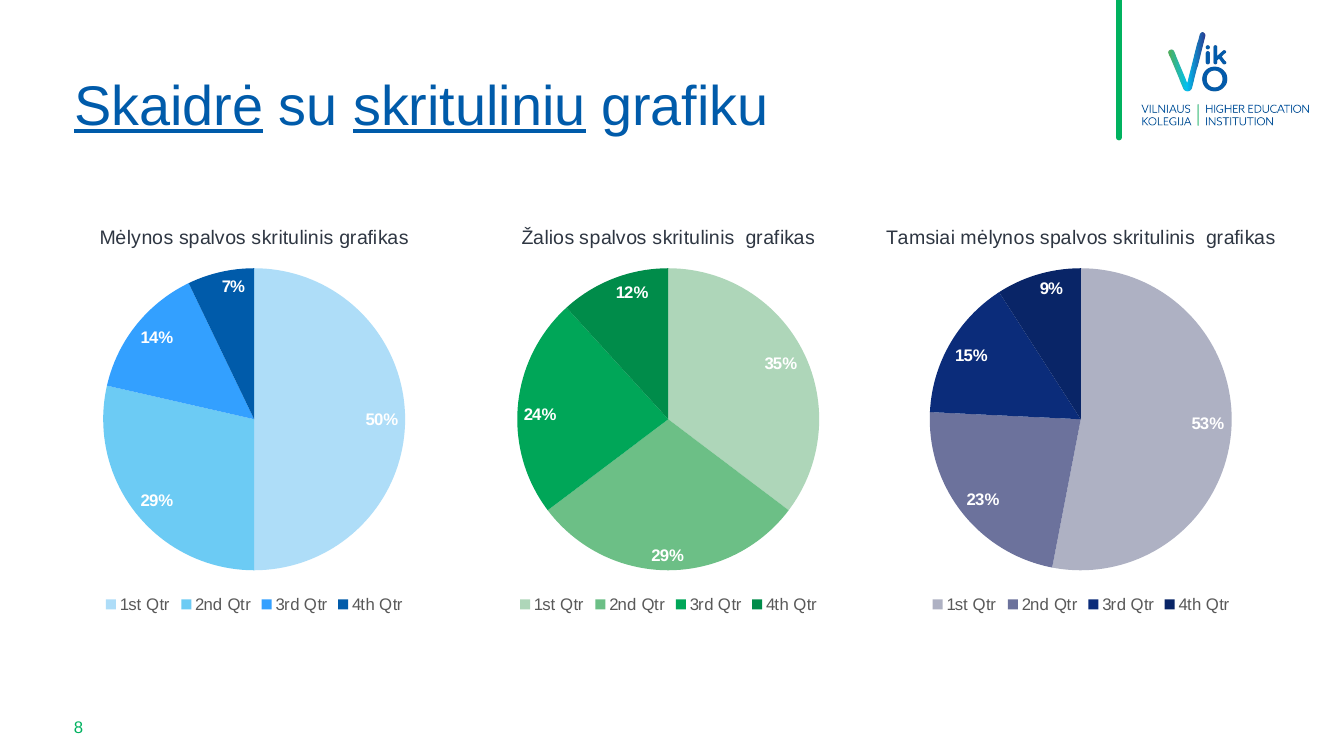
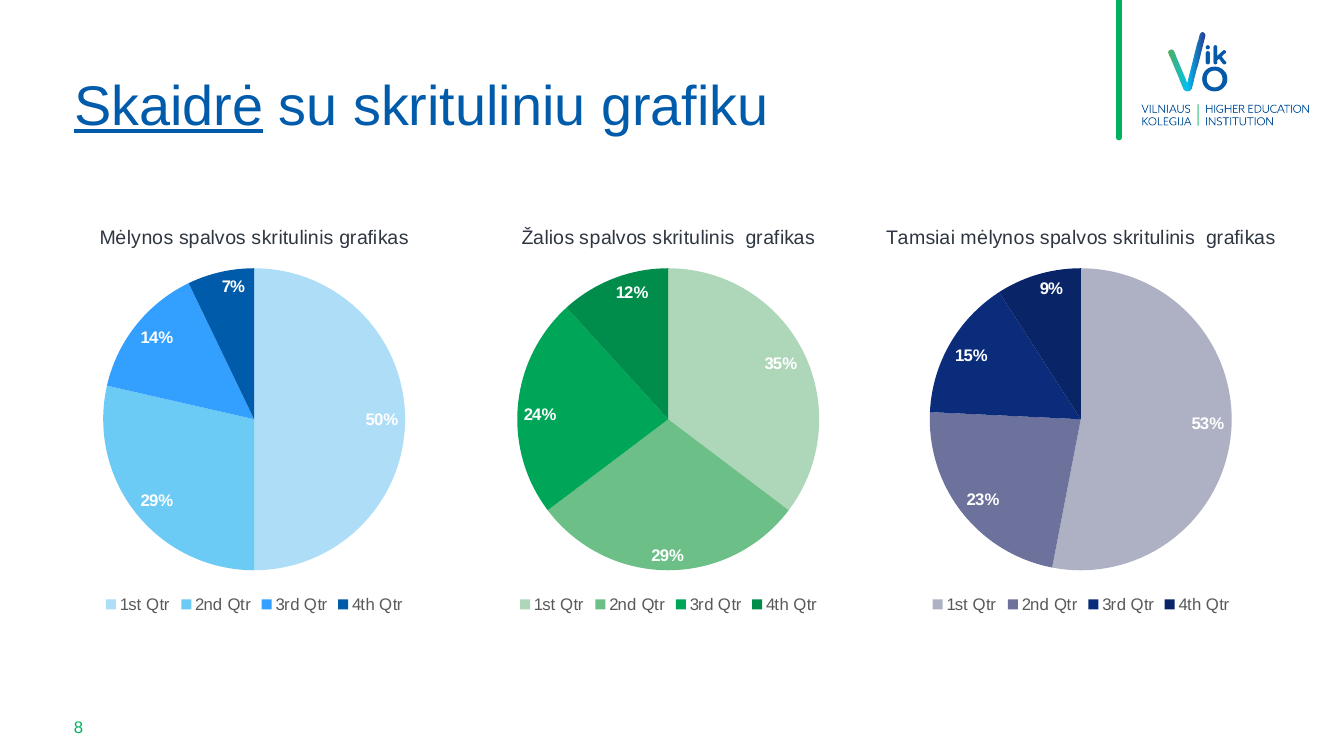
skrituliniu underline: present -> none (469, 107)
